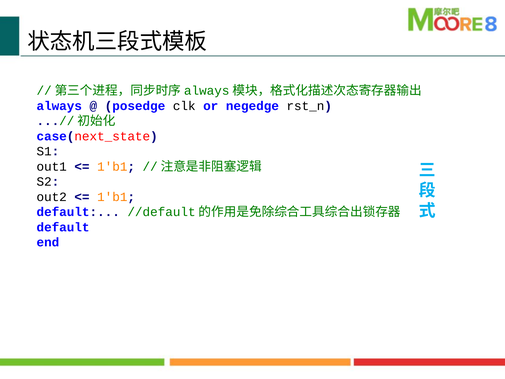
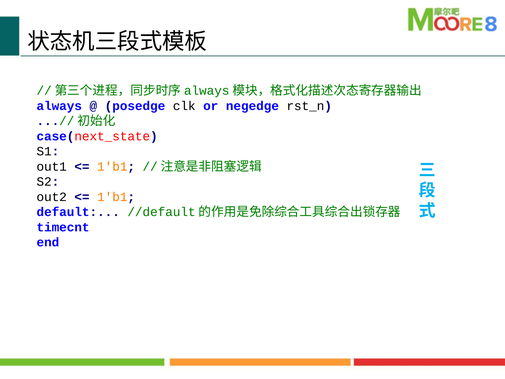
default: default -> timecnt (63, 227)
